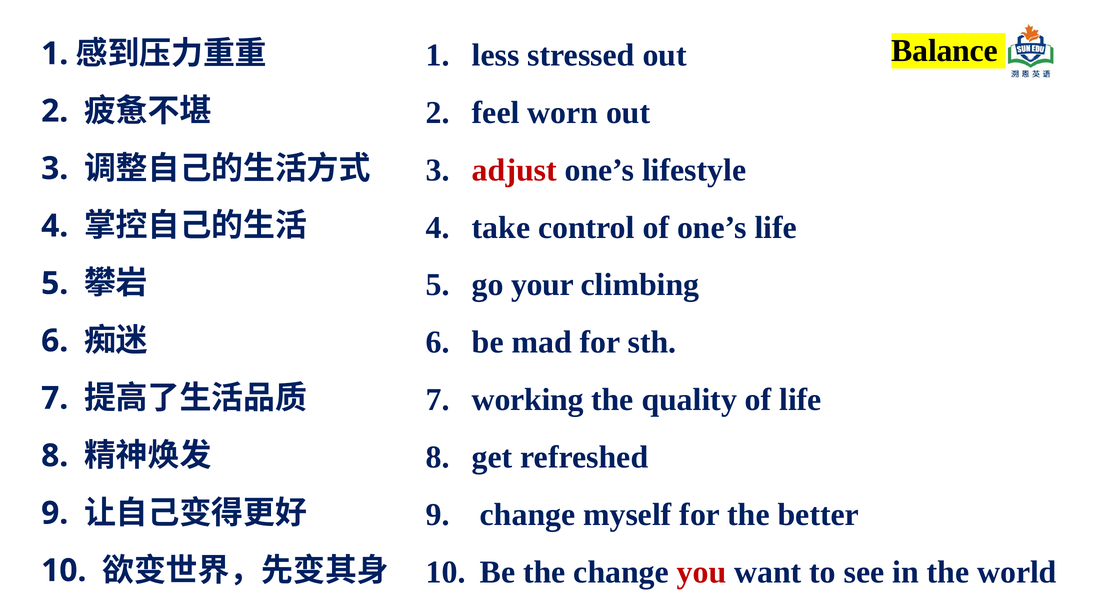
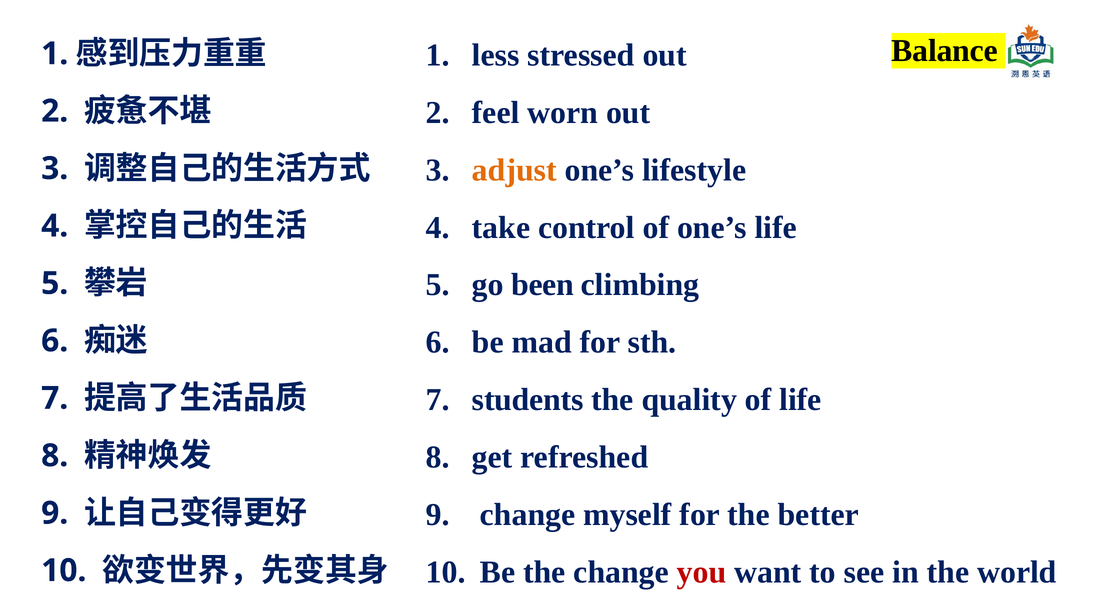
adjust colour: red -> orange (514, 170)
your: your -> been (542, 285)
working: working -> students (528, 400)
